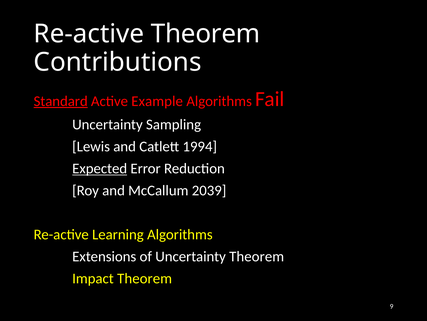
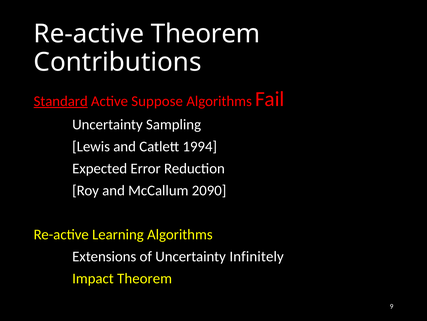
Example: Example -> Suppose (157, 101)
Expected underline: present -> none (100, 168)
2039: 2039 -> 2090 (209, 190)
Uncertainty Theorem: Theorem -> Infinitely (257, 256)
